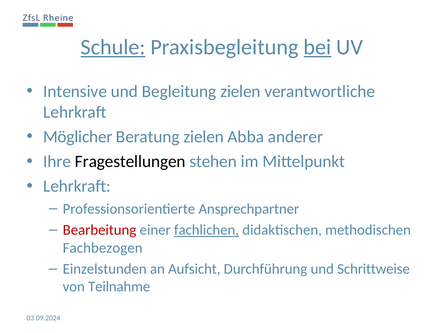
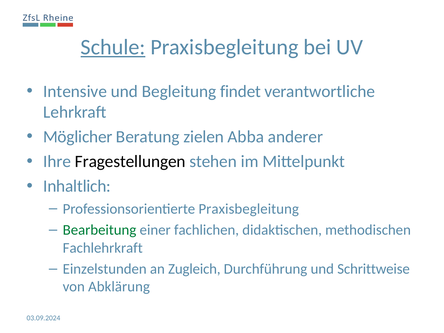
bei underline: present -> none (317, 47)
Begleitung zielen: zielen -> findet (241, 91)
Lehrkraft: Lehrkraft -> Inhaltlich (77, 186)
Professionsorientierte Ansprechpartner: Ansprechpartner -> Praxisbegleitung (249, 209)
Bearbeitung colour: red -> green (100, 230)
fachlichen underline: present -> none (207, 230)
Fachbezogen: Fachbezogen -> Fachlehrkraft (103, 248)
Aufsicht: Aufsicht -> Zugleich (194, 269)
Teilnahme: Teilnahme -> Abklärung (119, 287)
